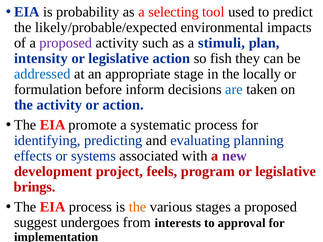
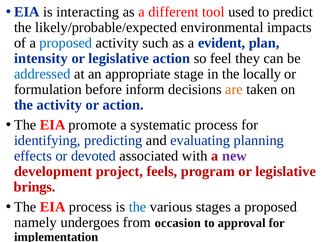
probability: probability -> interacting (88, 12)
selecting: selecting -> different (173, 12)
proposed colour: purple -> blue (66, 43)
stimuli: stimuli -> evident (222, 43)
fish: fish -> feel (221, 59)
are colour: blue -> orange (234, 90)
systems: systems -> devoted (93, 156)
the colour: orange -> blue (138, 207)
suggest: suggest -> namely (35, 223)
interests: interests -> occasion (178, 223)
